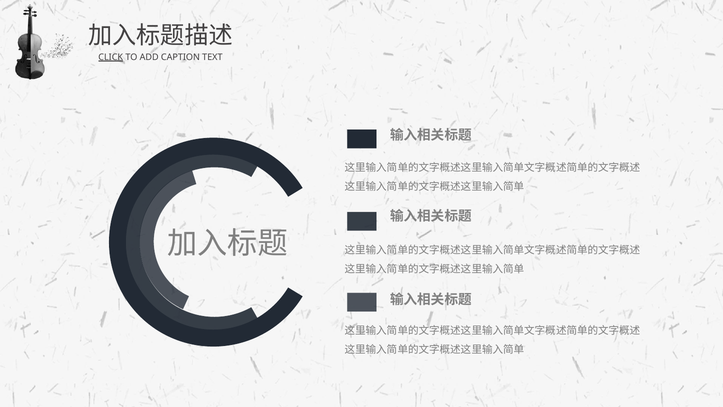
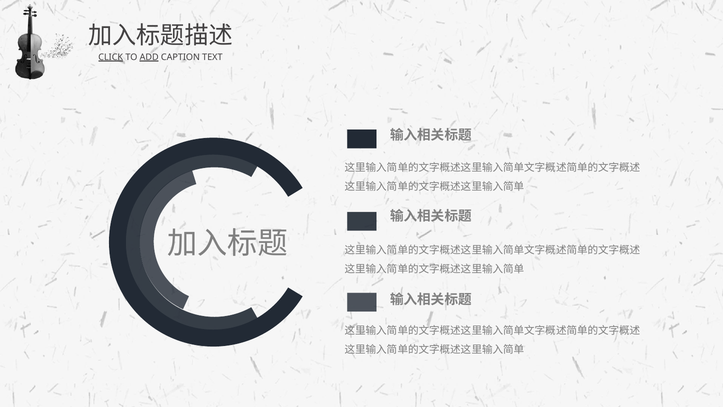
ADD underline: none -> present (149, 57)
